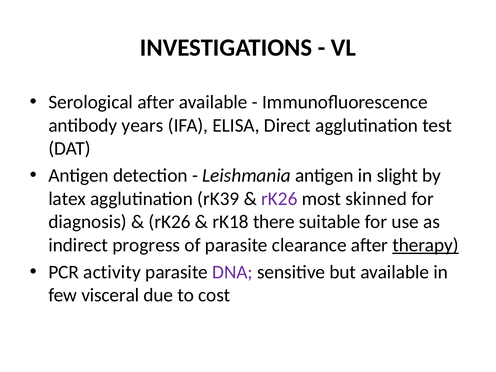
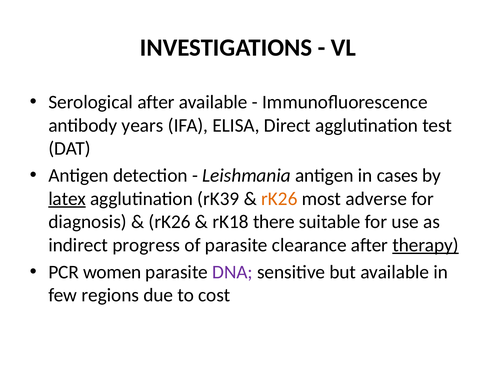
slight: slight -> cases (397, 176)
latex underline: none -> present (67, 199)
rK26 colour: purple -> orange (279, 199)
skinned: skinned -> adverse (376, 199)
activity: activity -> women (112, 272)
visceral: visceral -> regions (110, 295)
